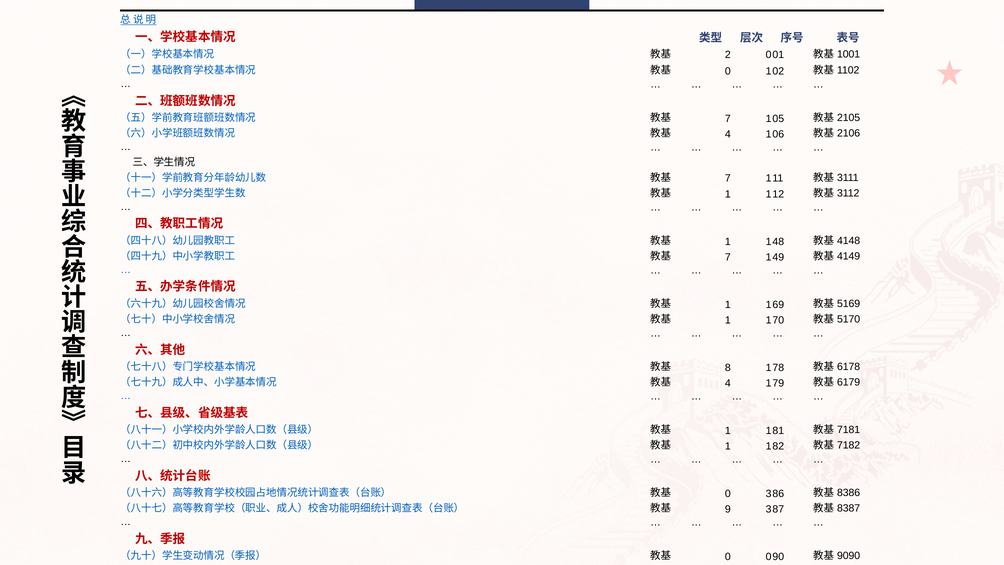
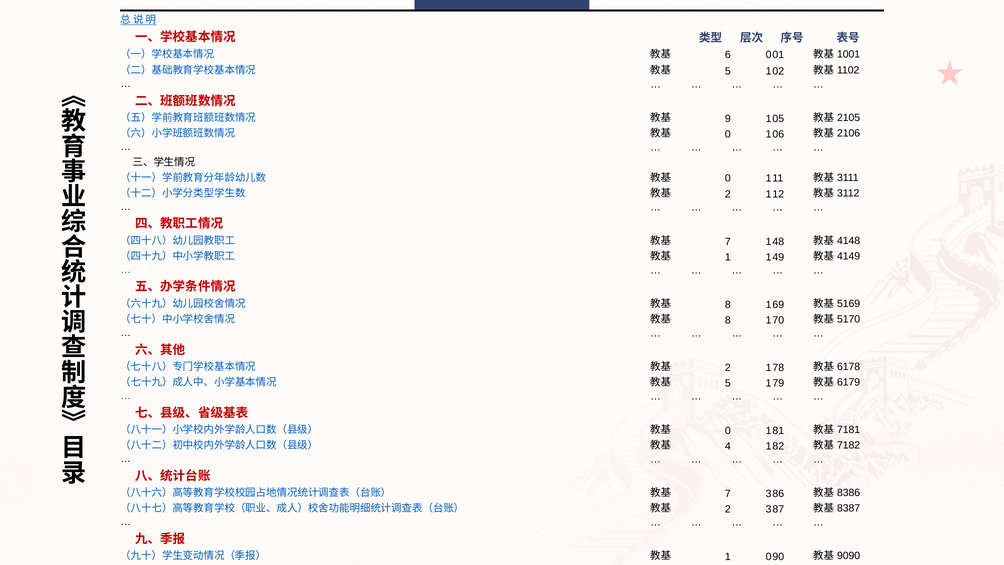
2: 2 -> 6 (728, 55)
0: 0 -> 5 (728, 71)
7: 7 -> 9 (728, 119)
4: 4 -> 0 (728, 134)
7: 7 -> 0 (728, 178)
1: 1 -> 2 (728, 194)
1: 1 -> 7 (728, 241)
7: 7 -> 1 (728, 257)
1: 1 -> 8 (728, 304)
1: 1 -> 8 (728, 320)
8: 8 -> 2 (728, 367)
4: 4 -> 5 (728, 383)
1: 1 -> 0 (728, 430)
1: 1 -> 4 (728, 446)
0: 0 -> 7 (728, 493)
9: 9 -> 2 (728, 509)
0: 0 -> 1 (728, 556)
